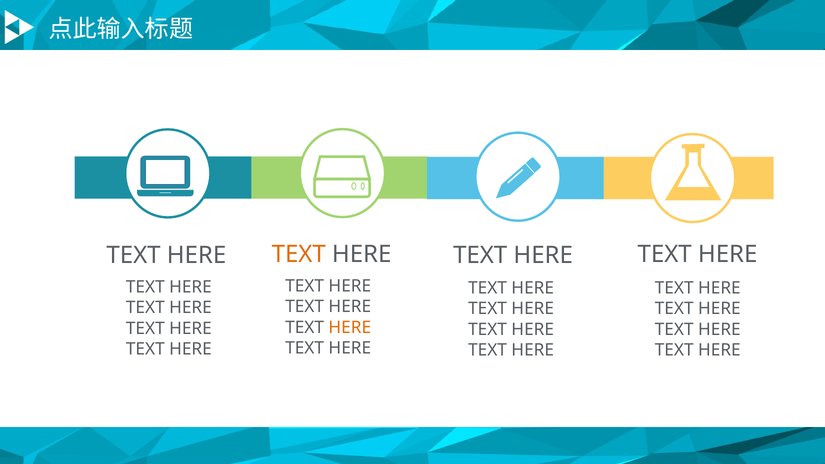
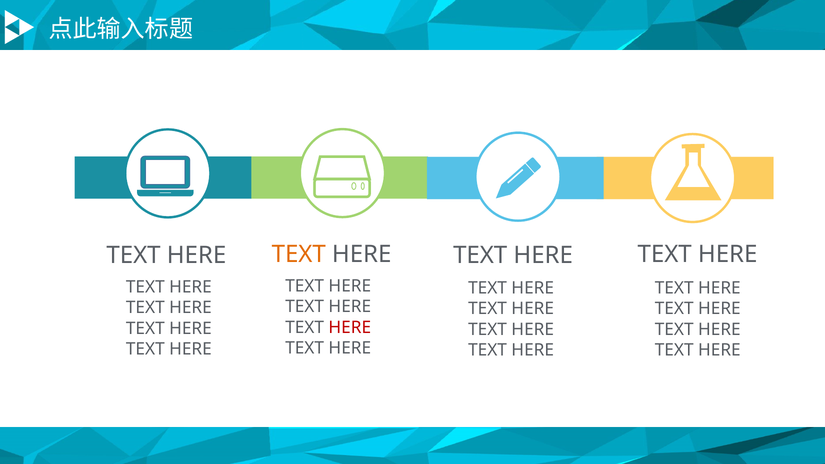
HERE colour: orange -> red (350, 327)
